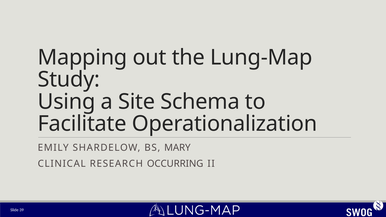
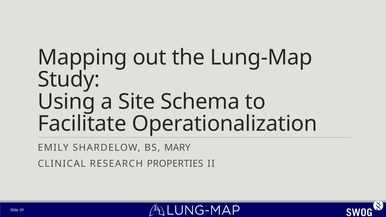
OCCURRING: OCCURRING -> PROPERTIES (175, 164)
